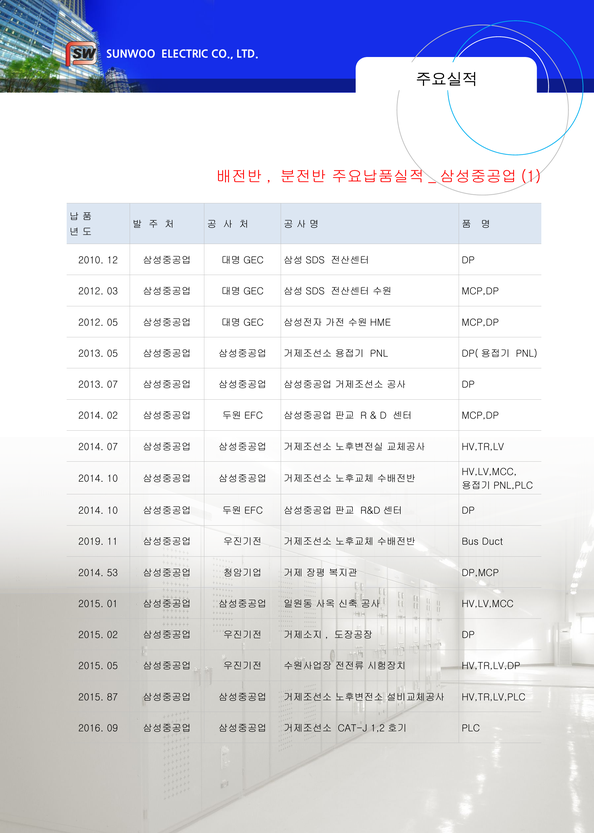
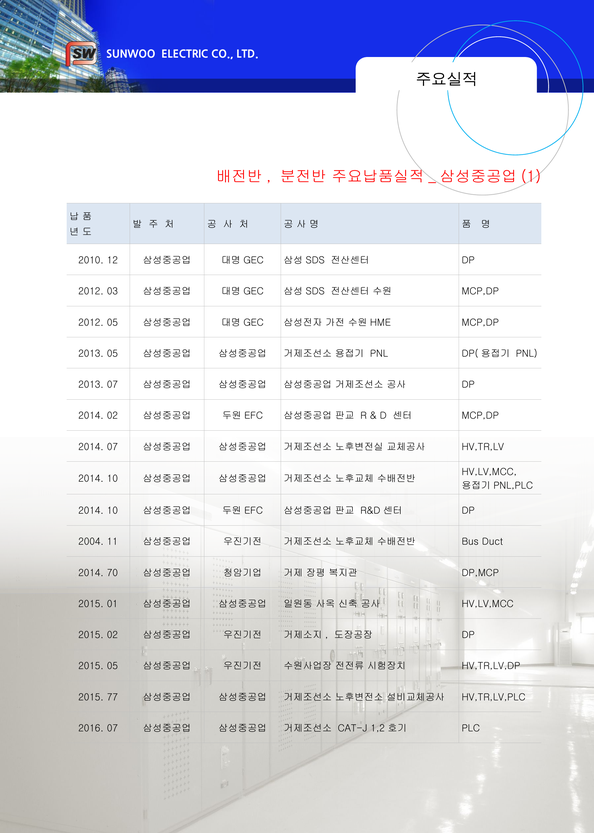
2019: 2019 -> 2004 (91, 542)
53: 53 -> 70 (112, 573)
87: 87 -> 77 (112, 697)
2016 09: 09 -> 07 (112, 728)
